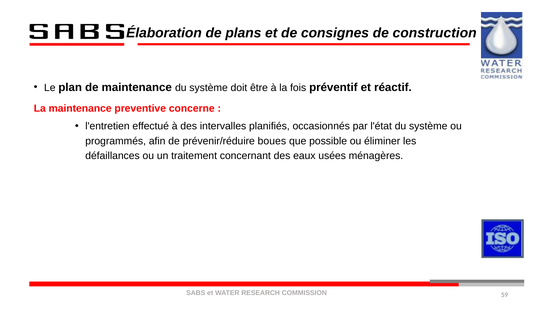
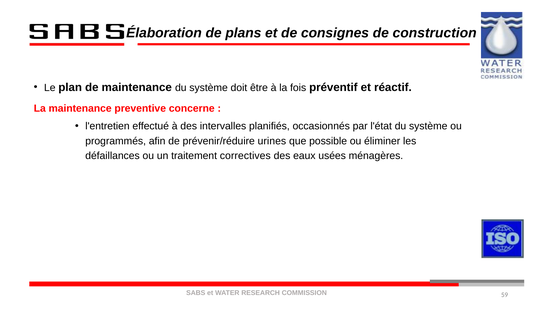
boues: boues -> urines (272, 141)
concernant: concernant -> correctives (245, 156)
